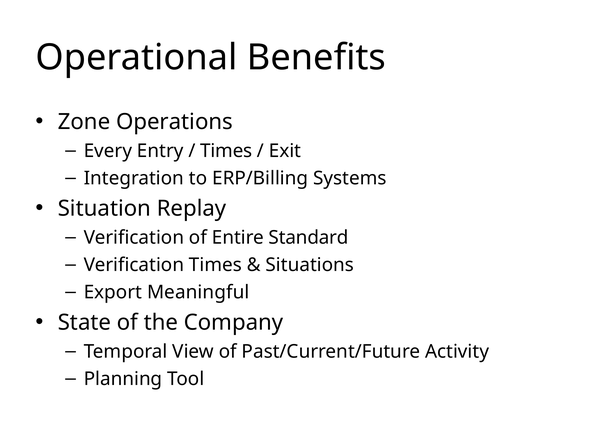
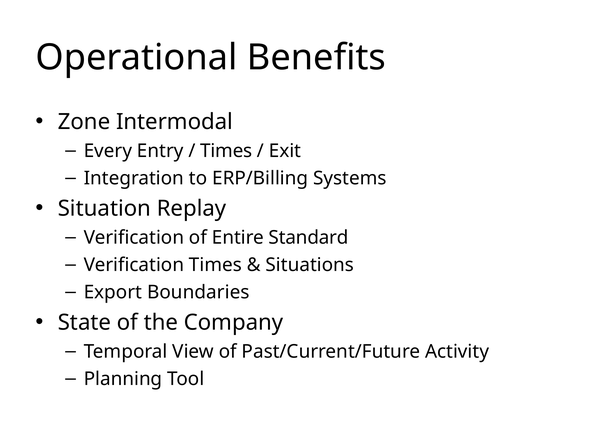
Operations: Operations -> Intermodal (174, 122)
Meaningful: Meaningful -> Boundaries (198, 292)
